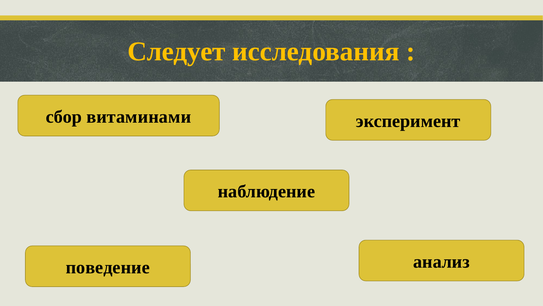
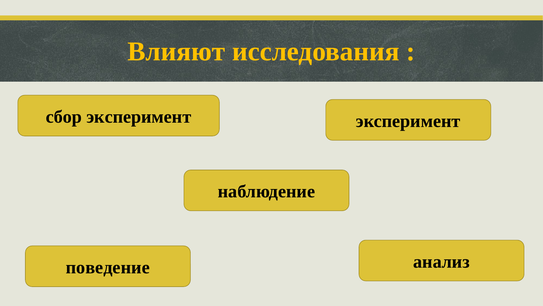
Следует: Следует -> Влияют (176, 51)
сбор витаминами: витаминами -> эксперимент (139, 117)
